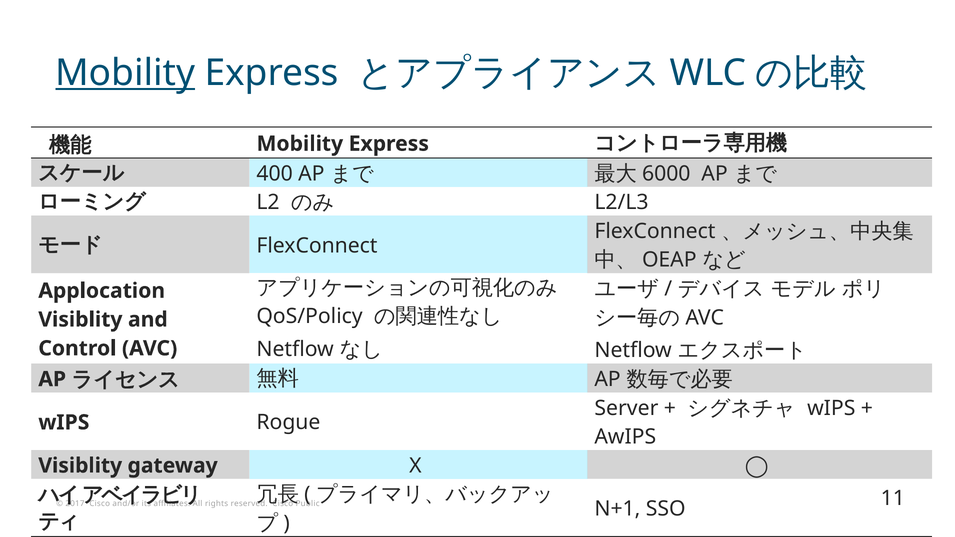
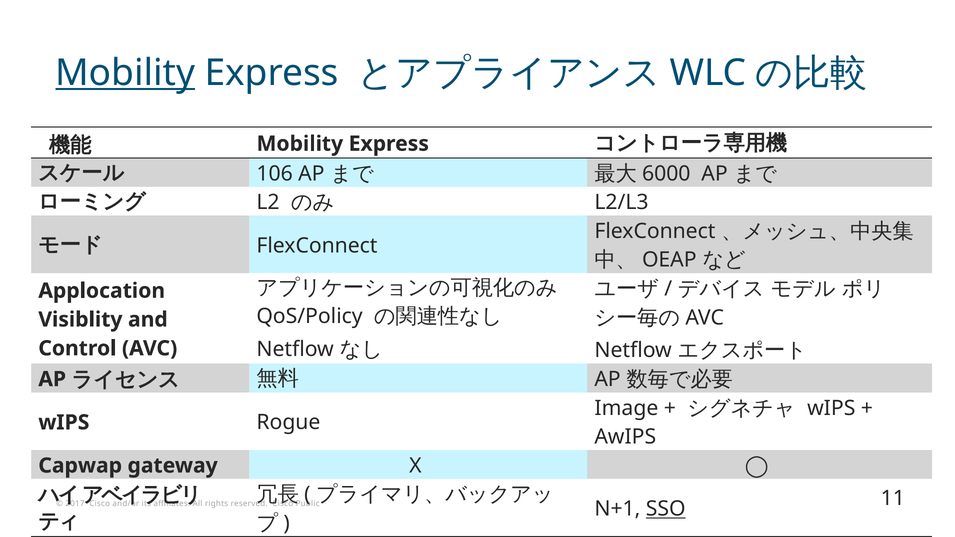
400: 400 -> 106 (275, 174)
Server: Server -> Image (626, 408)
Visiblity: Visiblity -> Capwap (80, 466)
SSO underline: none -> present (666, 509)
